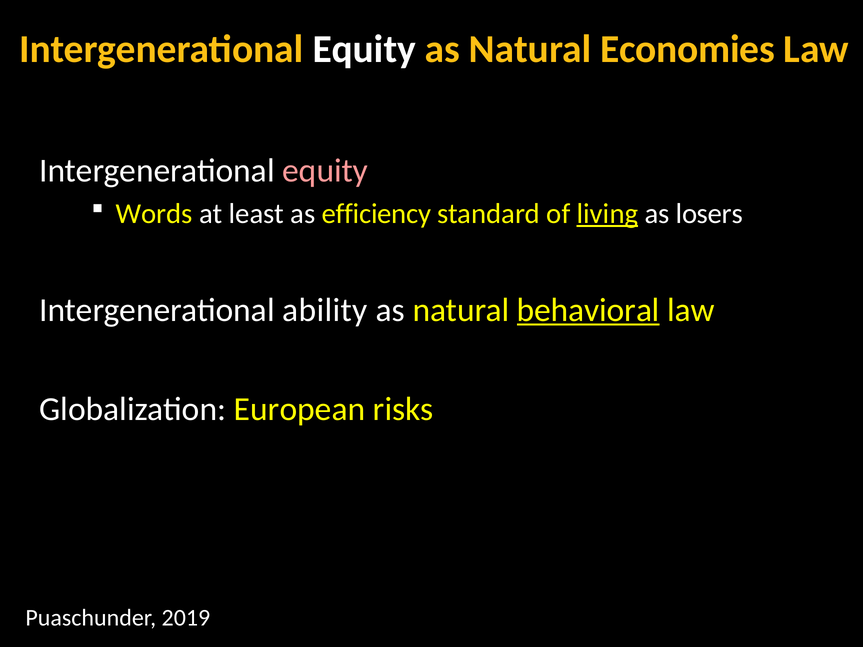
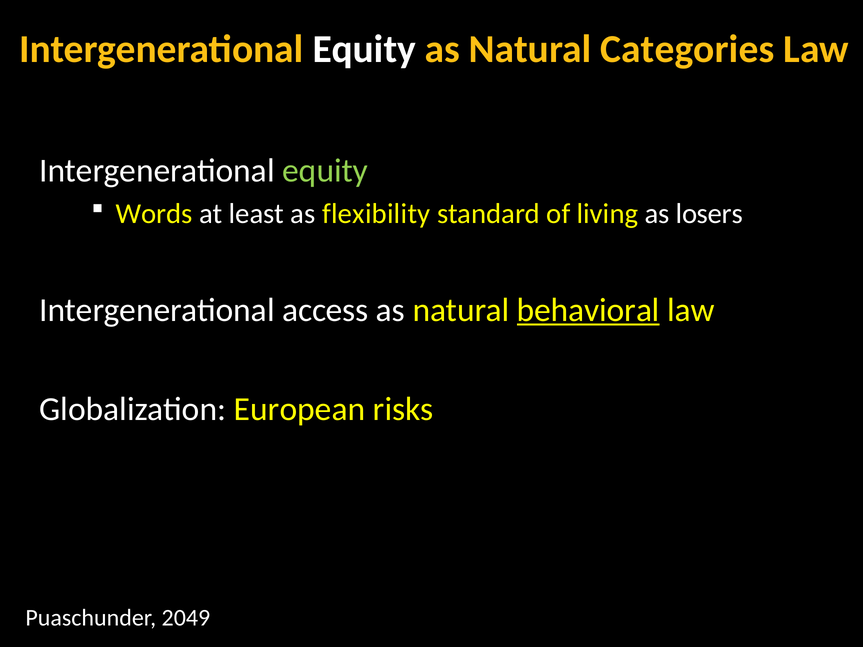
Economies: Economies -> Categories (687, 49)
equity colour: pink -> light green (325, 171)
efficiency: efficiency -> flexibility (376, 214)
living underline: present -> none (607, 214)
ability: ability -> access (325, 310)
2019: 2019 -> 2049 (186, 618)
